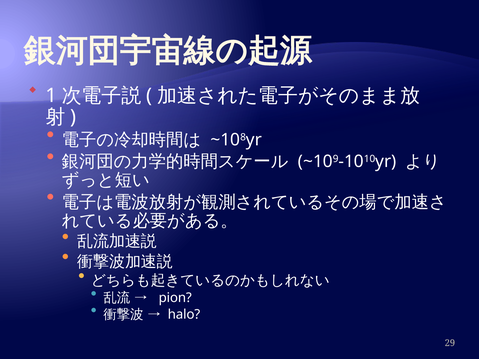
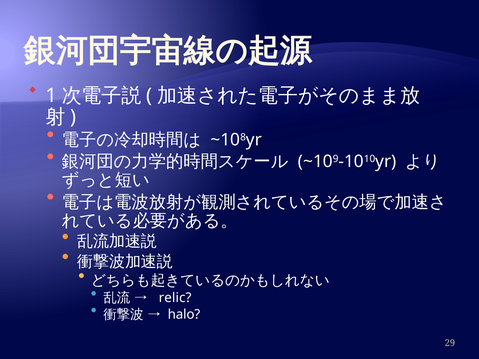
pion: pion -> relic (175, 298)
